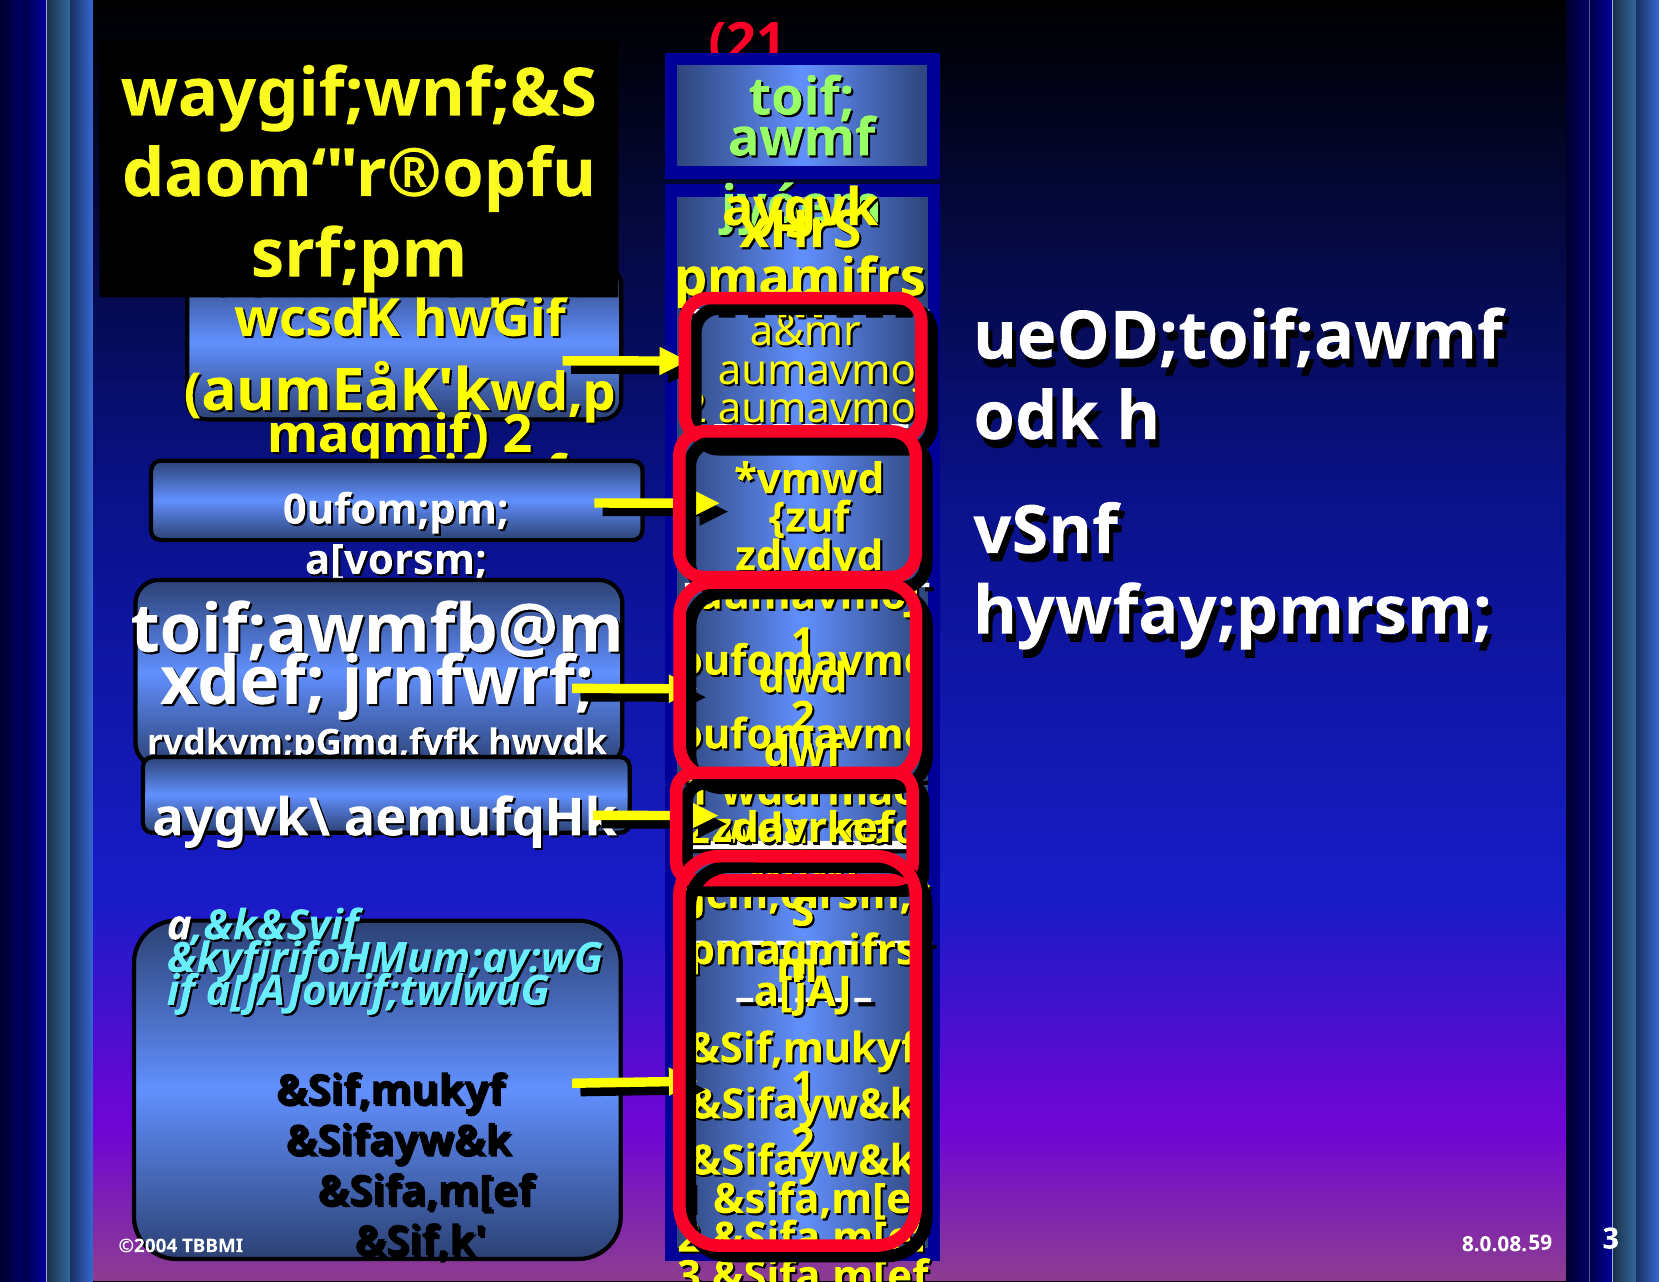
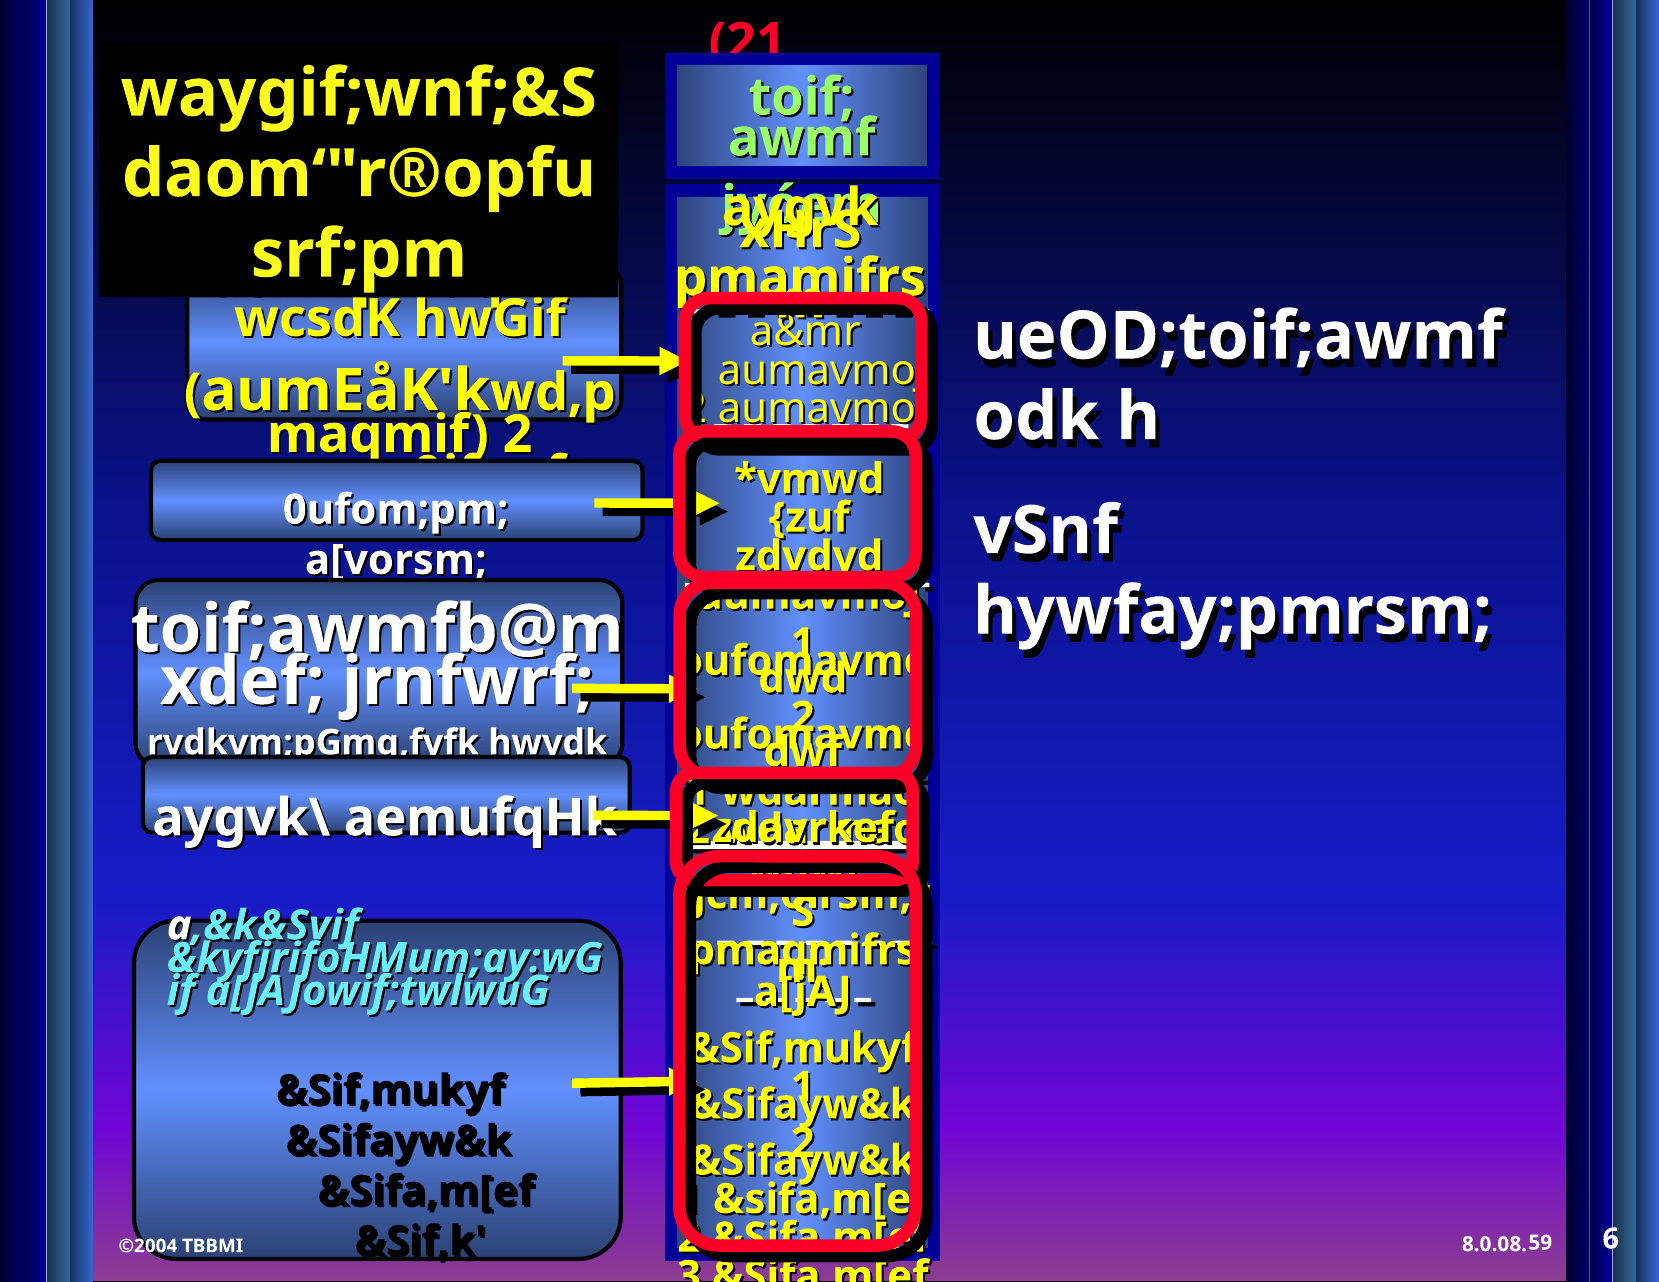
59 3: 3 -> 6 (1611, 1239)
